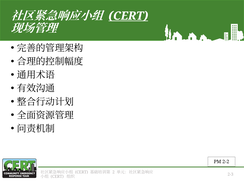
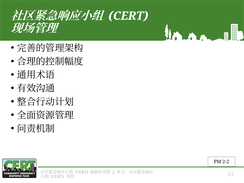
CERT underline: present -> none (128, 16)
